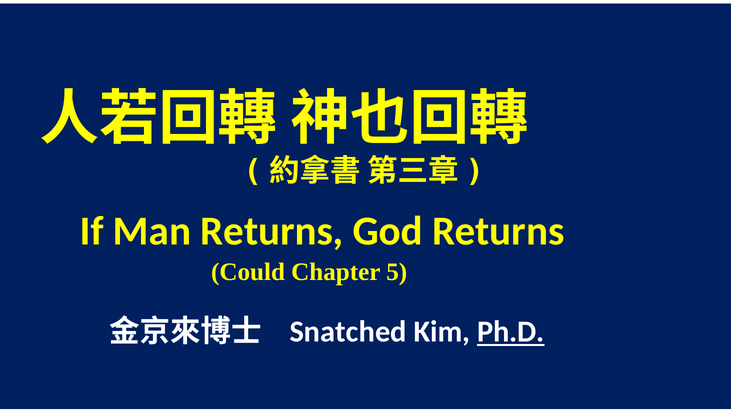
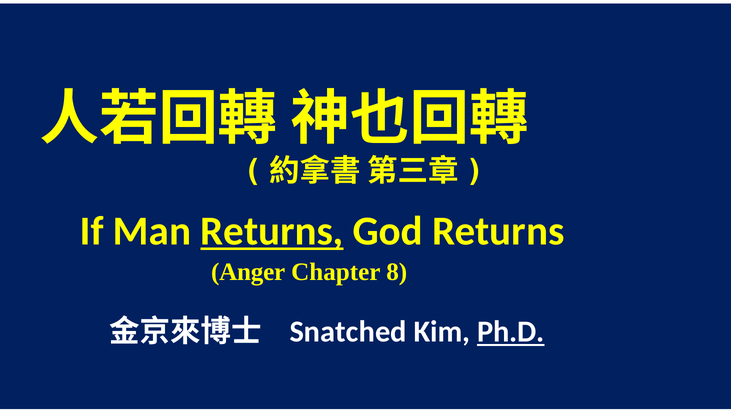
Returns underline: none -> present (272, 231)
Could: Could -> Anger (248, 272)
5: 5 -> 8 (397, 272)
